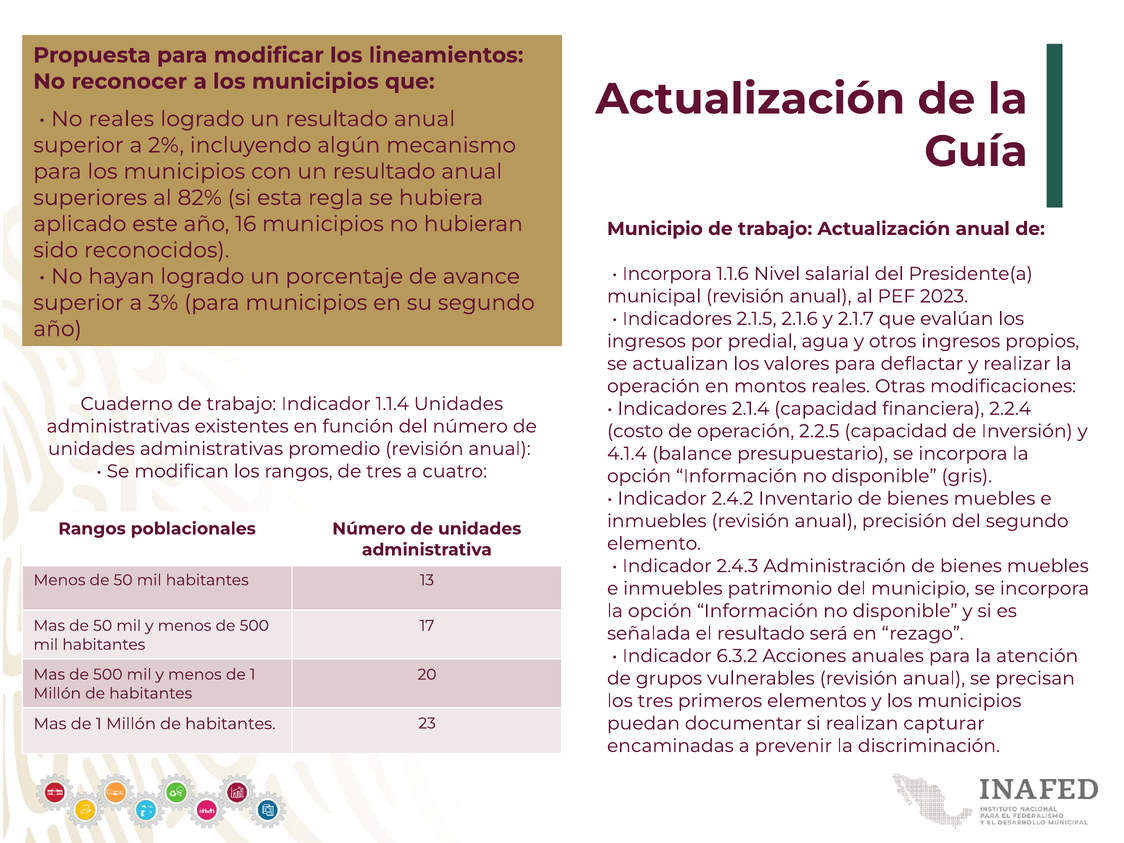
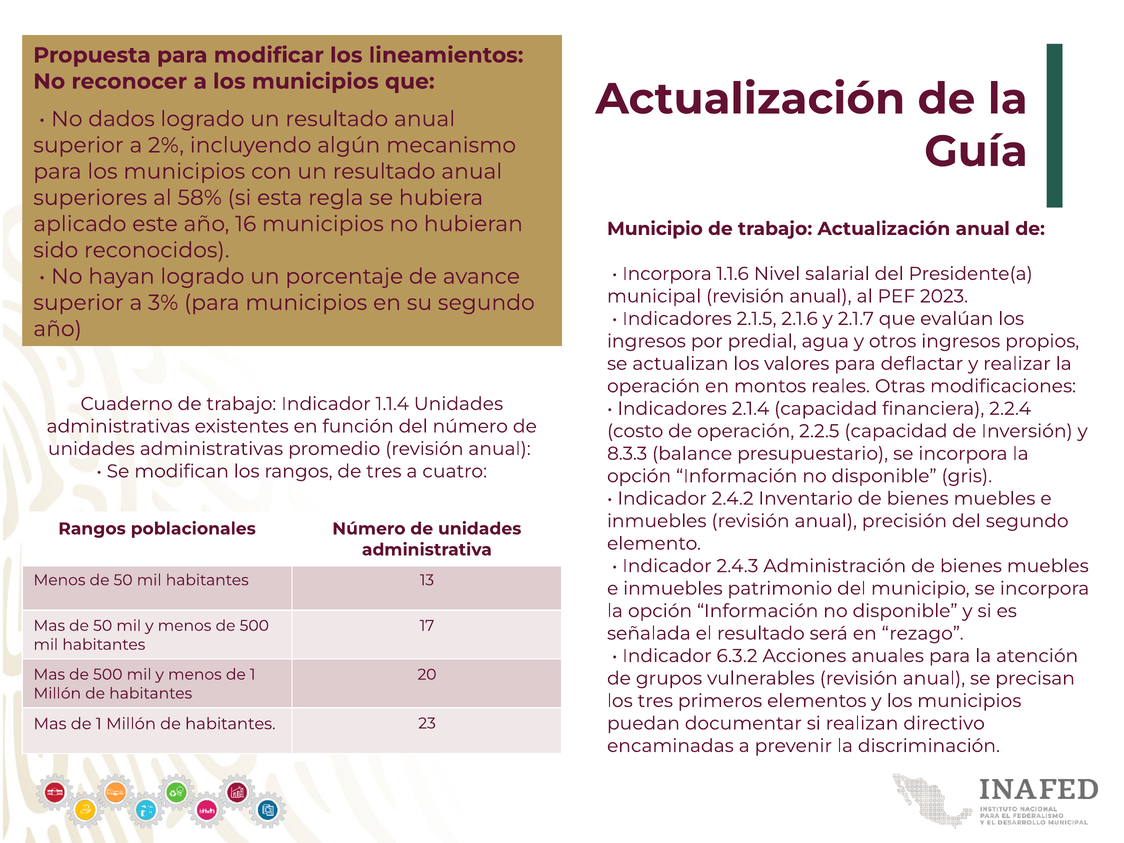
No reales: reales -> dados (122, 119)
82%: 82% -> 58% (200, 198)
4.1.4: 4.1.4 -> 8.3.3 (627, 454)
capturar: capturar -> directivo (944, 723)
